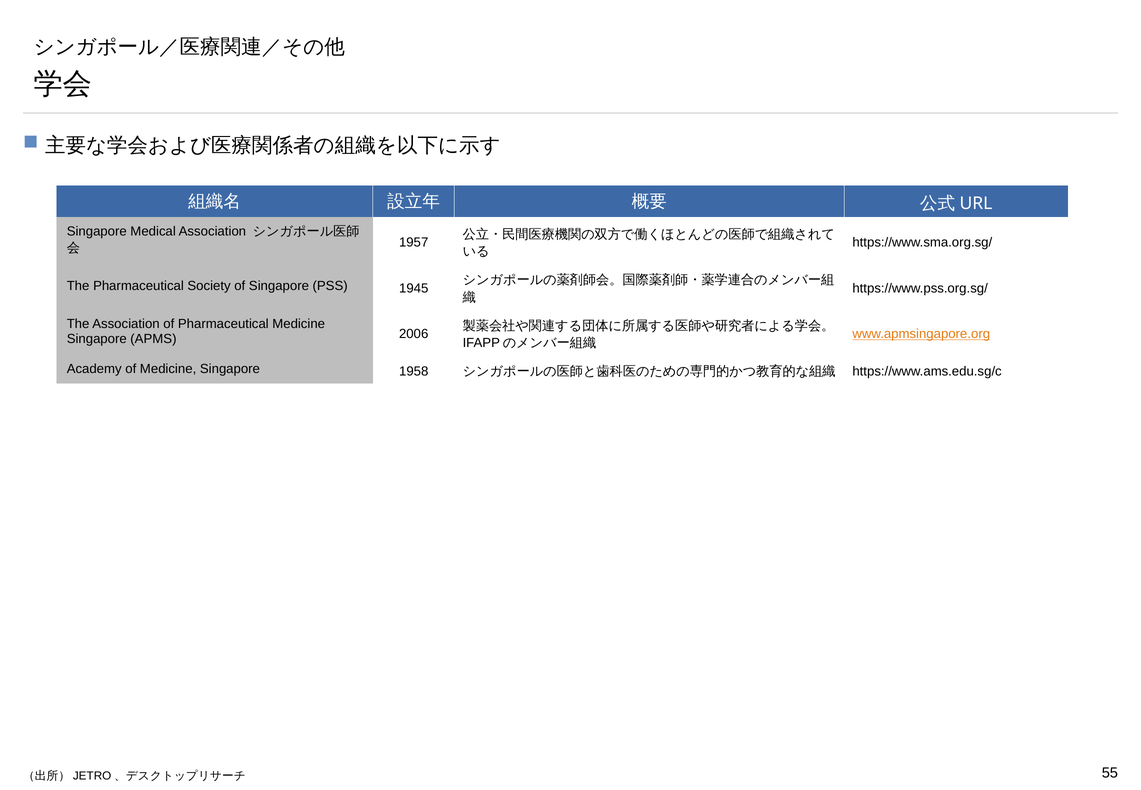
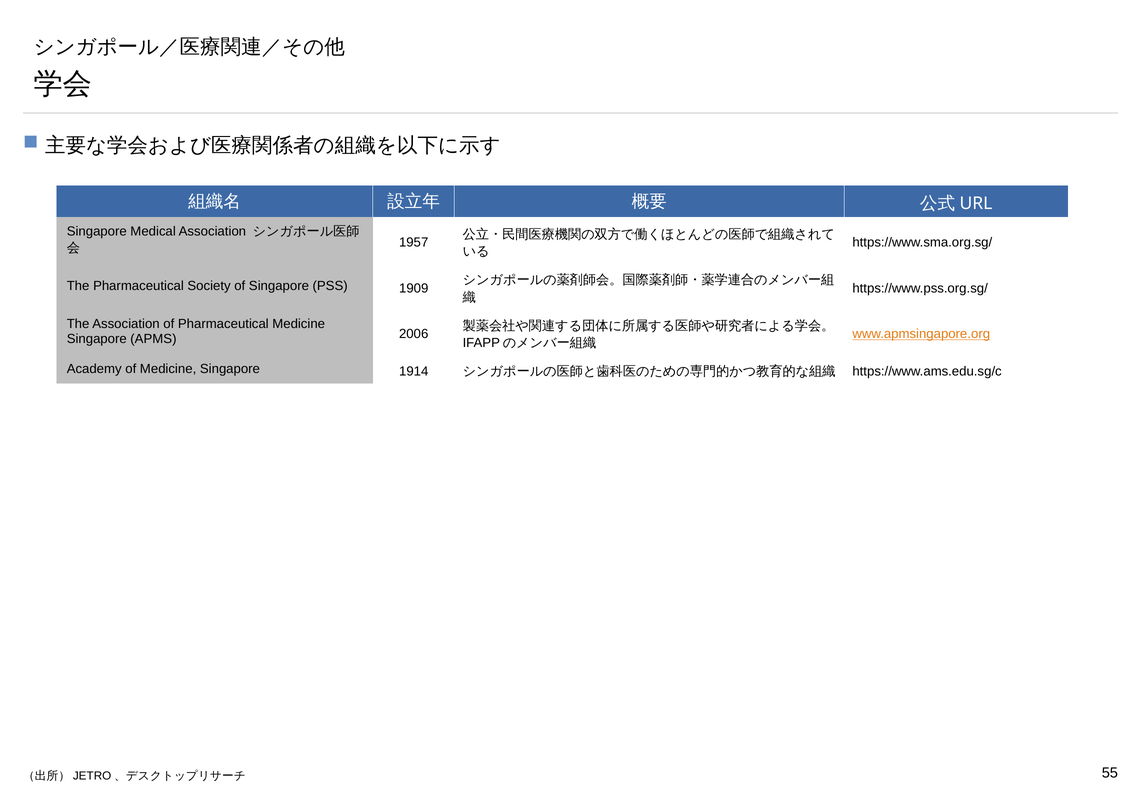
1945: 1945 -> 1909 (414, 288)
1958: 1958 -> 1914 (414, 371)
